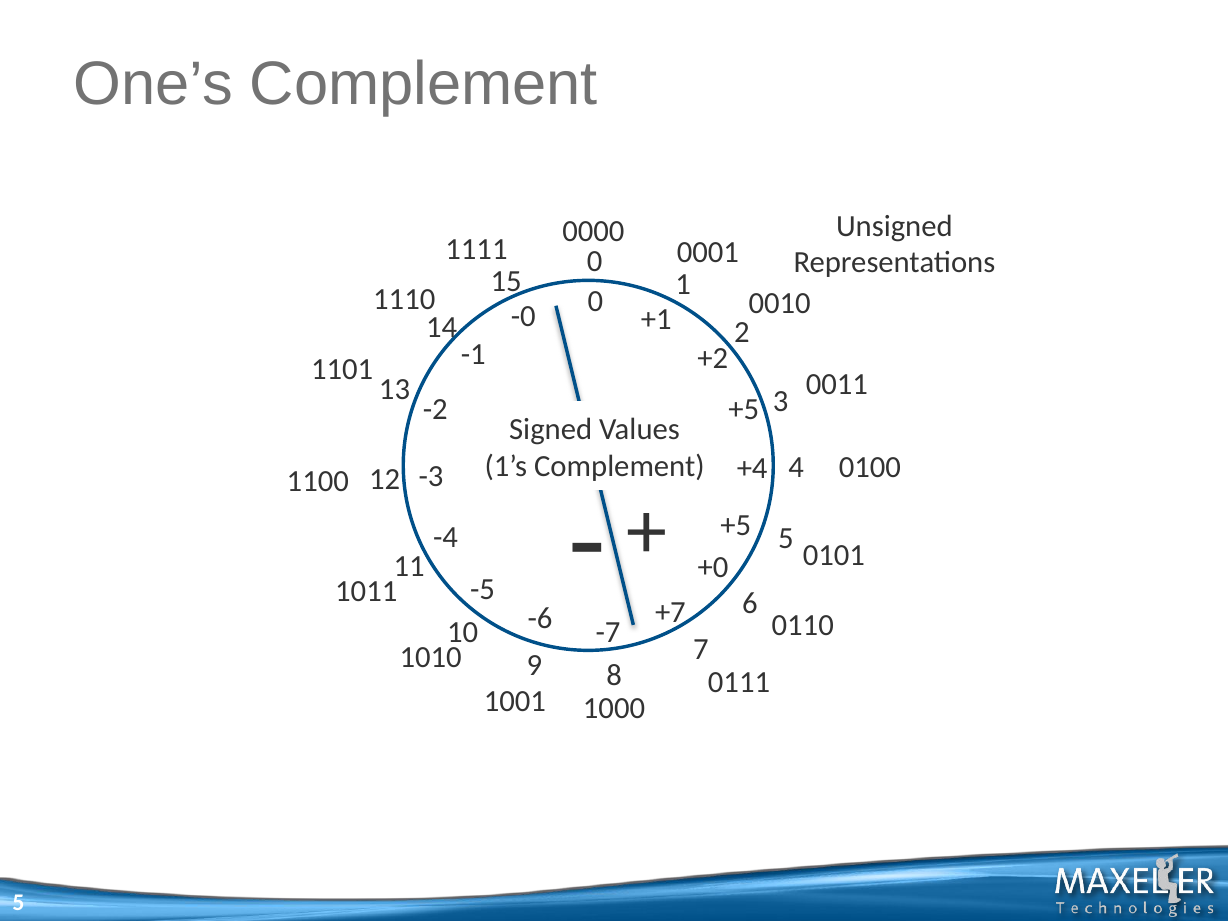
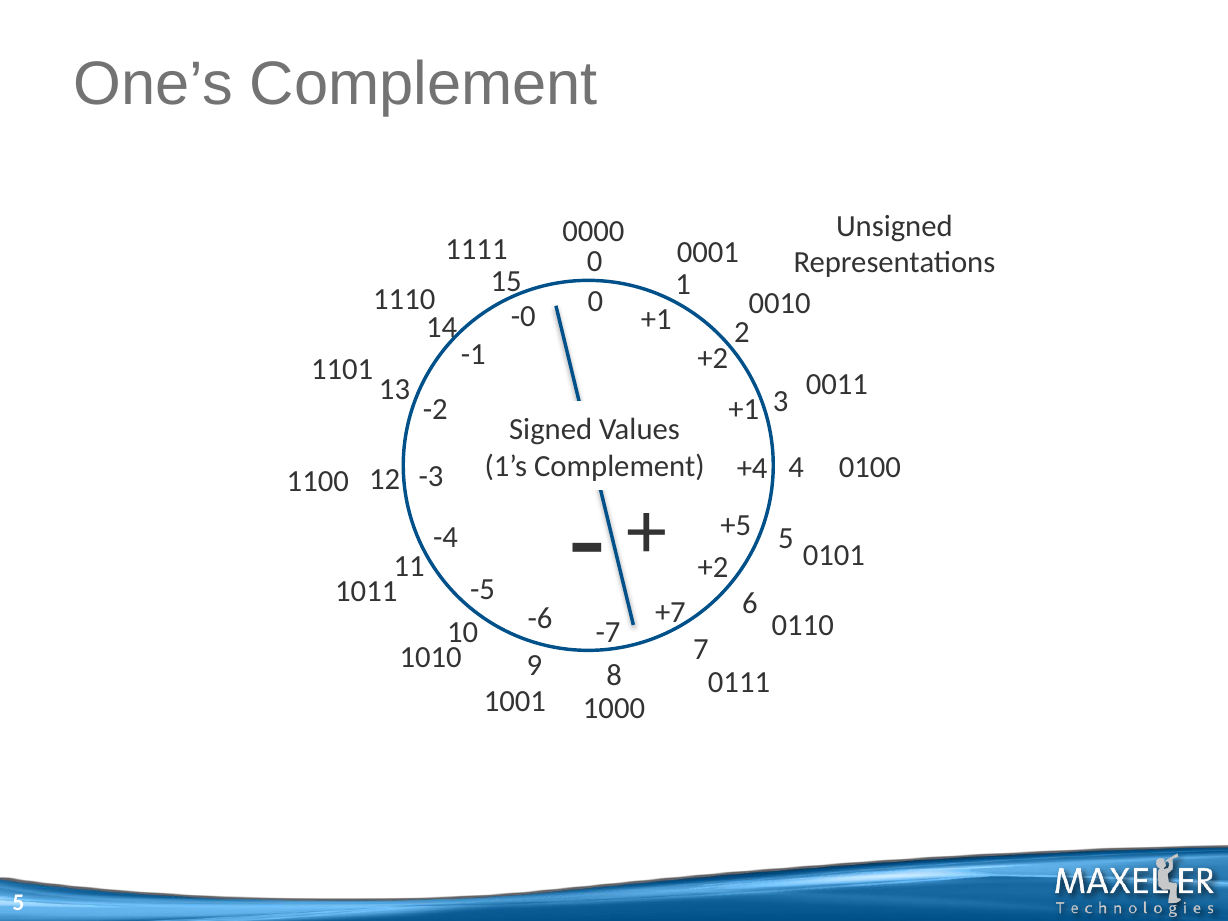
+5: +5 -> +1 (744, 409)
+0: +0 -> +2 (713, 568)
